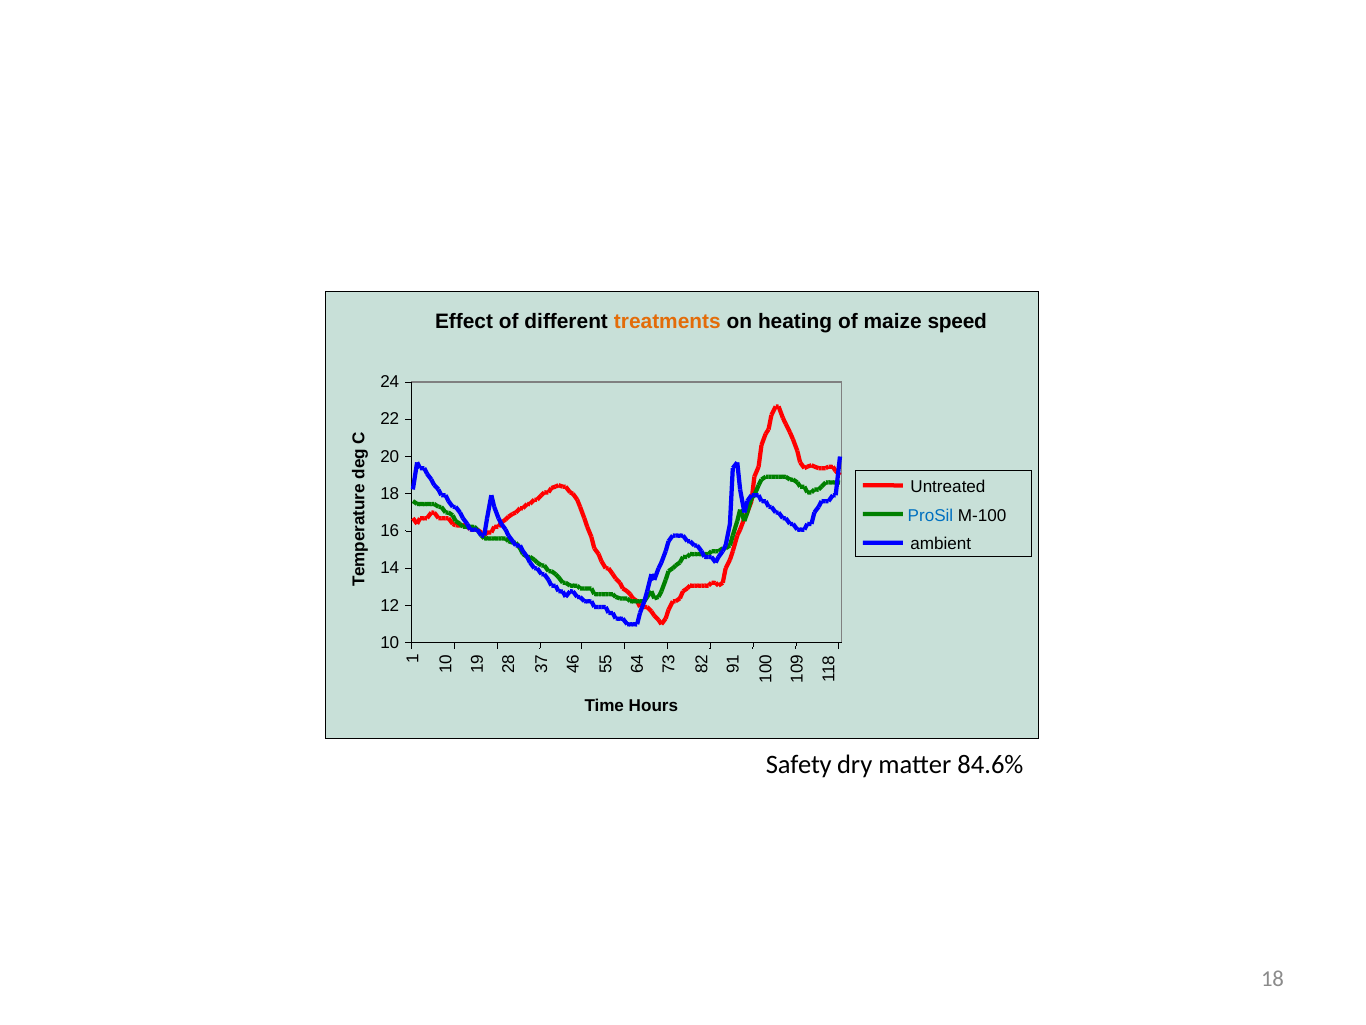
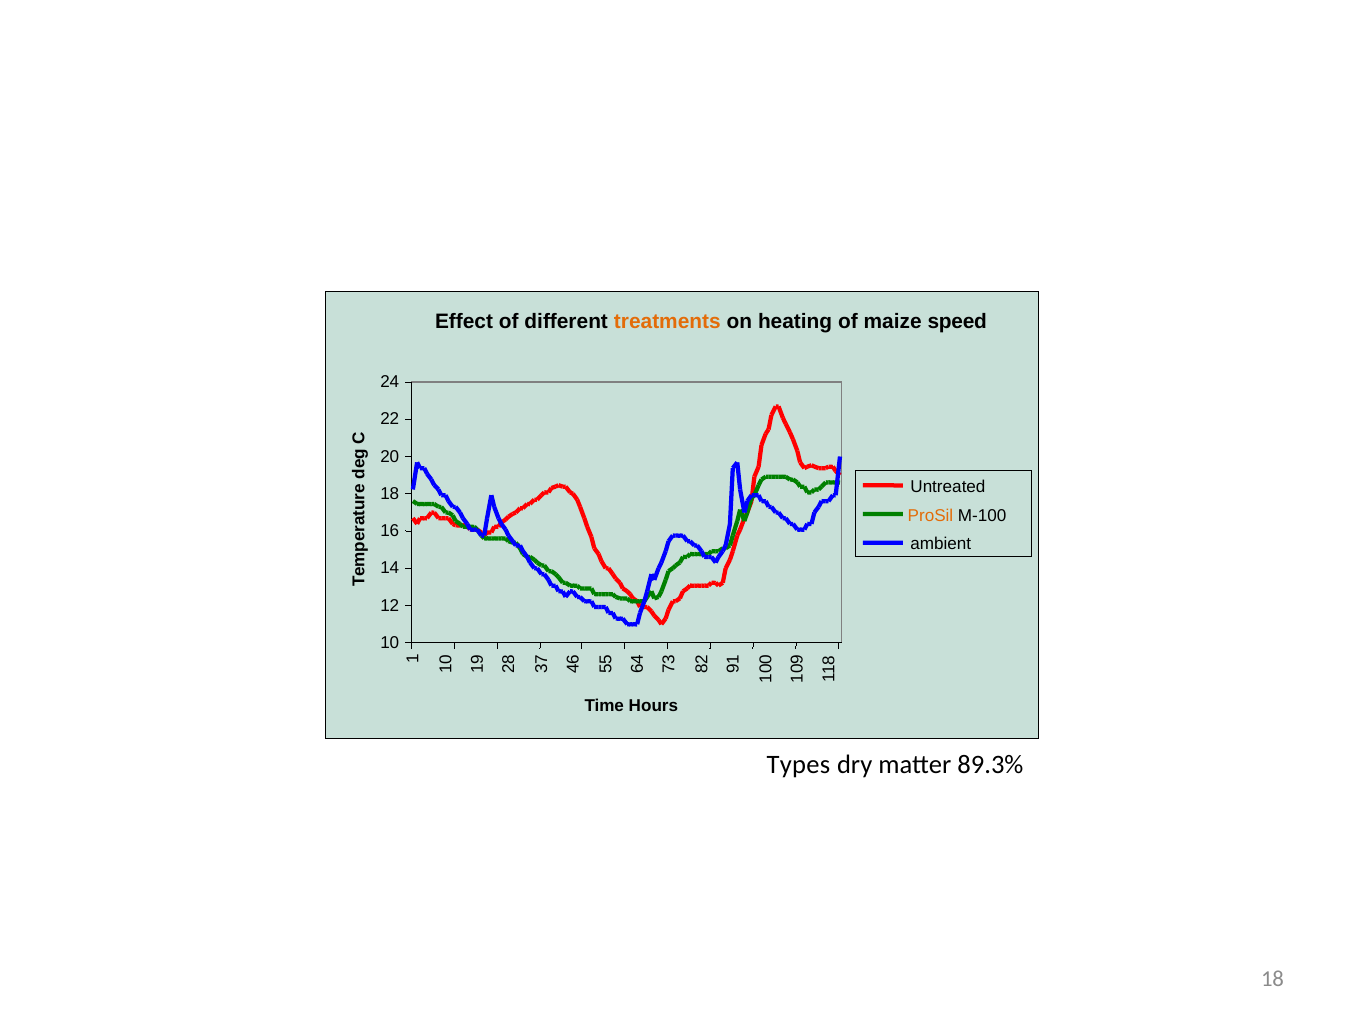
ProSil colour: blue -> orange (930, 515)
Safety: Safety -> Types (798, 764)
84.6%: 84.6% -> 89.3% (990, 764)
